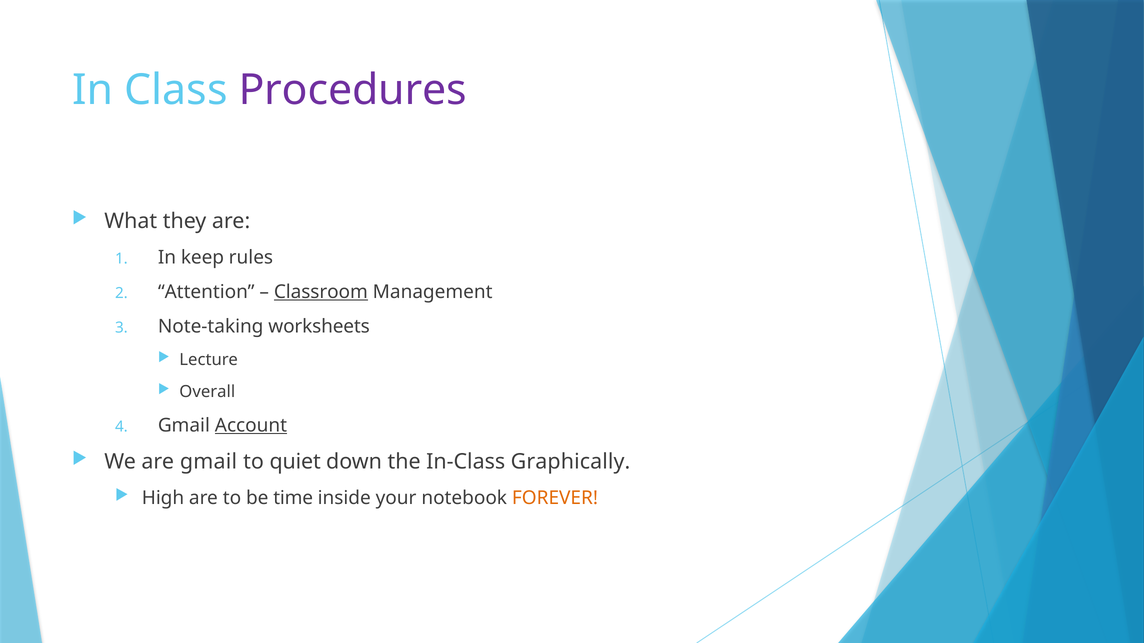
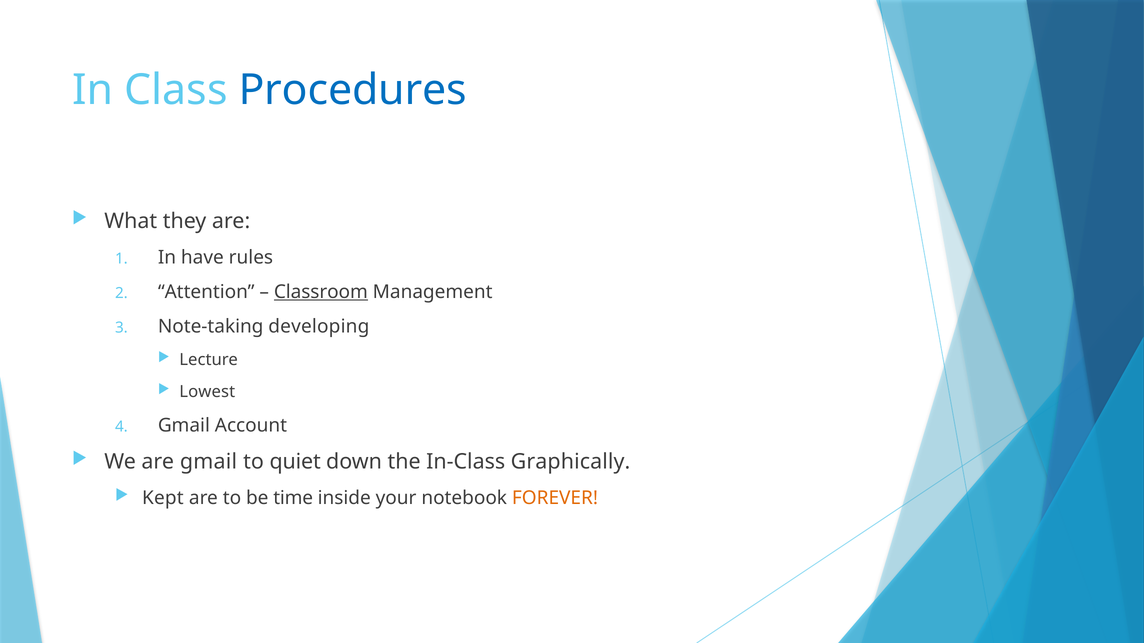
Procedures colour: purple -> blue (353, 90)
keep: keep -> have (202, 257)
worksheets: worksheets -> developing (319, 327)
Overall: Overall -> Lowest (207, 392)
Account underline: present -> none (251, 426)
High: High -> Kept (163, 498)
